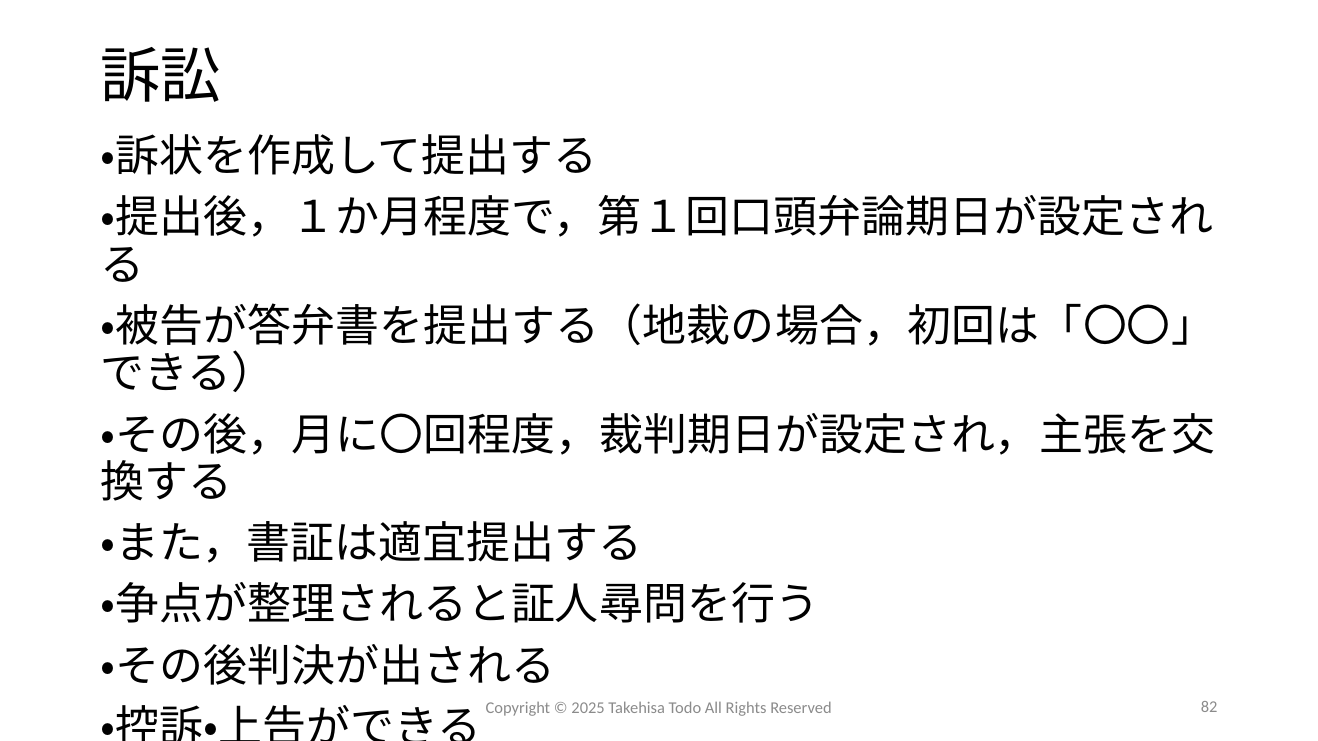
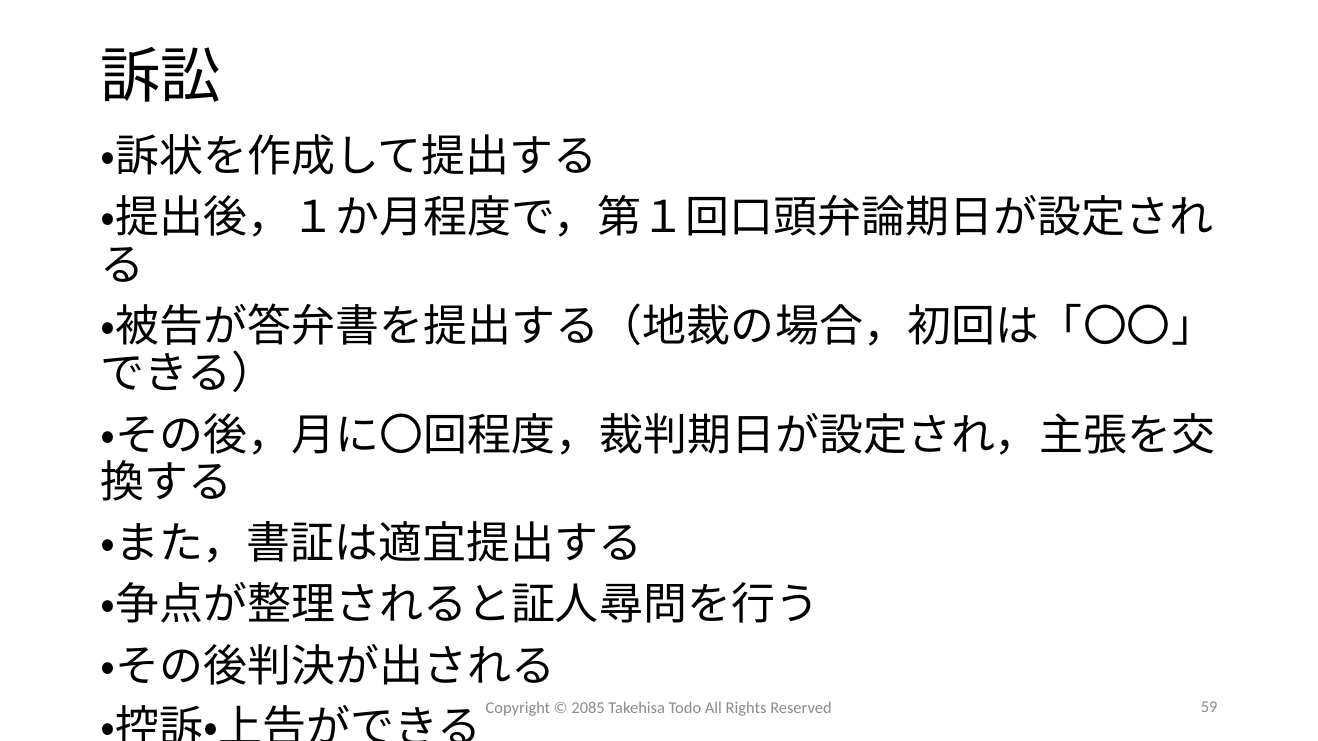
2025: 2025 -> 2085 (588, 708)
82: 82 -> 59 (1209, 708)
